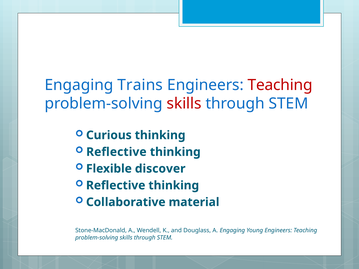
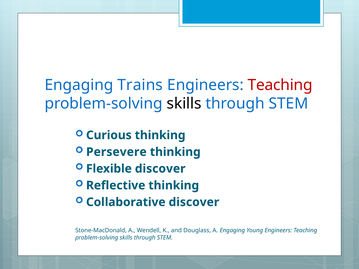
skills colour: red -> black (184, 104)
Reflective: Reflective -> Persevere (116, 152)
Collaborative material: material -> discover (194, 202)
